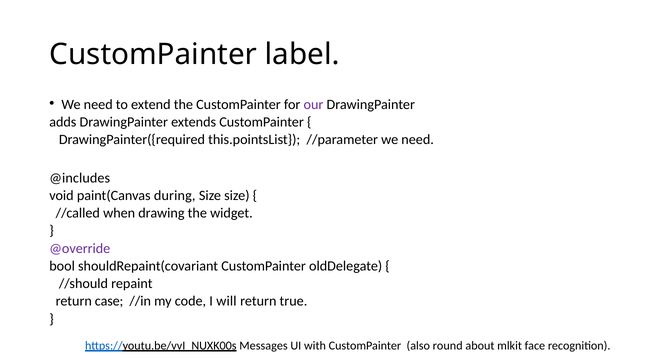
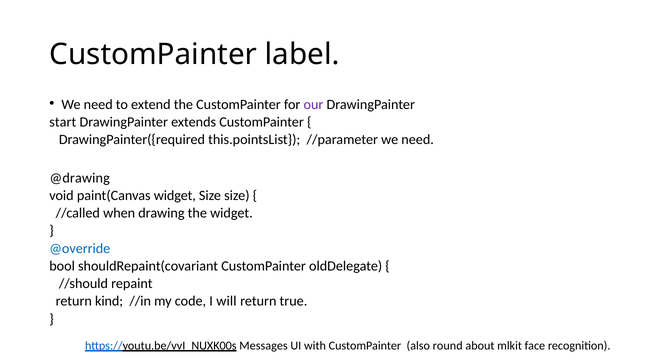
adds: adds -> start (63, 122)
@includes: @includes -> @drawing (80, 178)
paint(Canvas during: during -> widget (175, 196)
@override colour: purple -> blue (80, 248)
case: case -> kind (109, 301)
